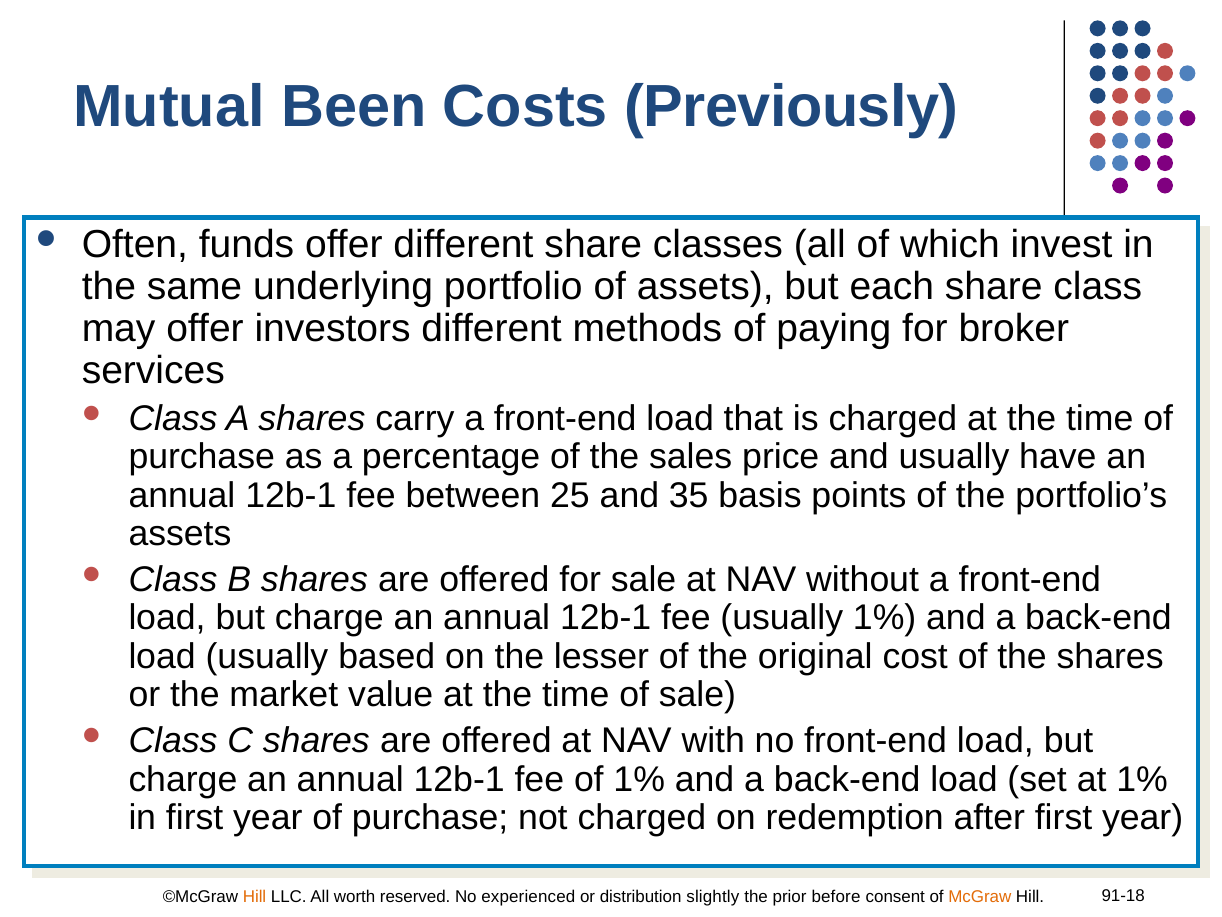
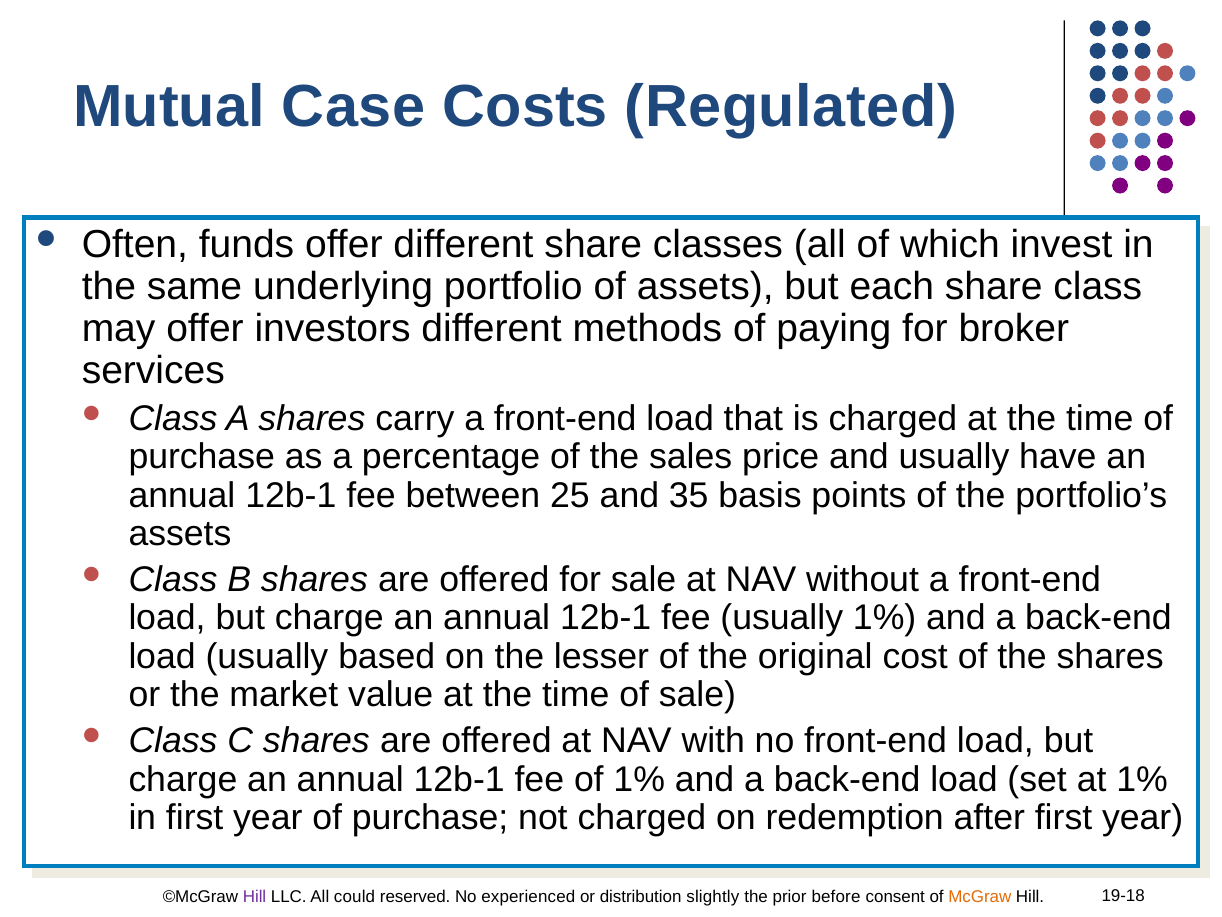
Been: Been -> Case (353, 107)
Previously: Previously -> Regulated (791, 107)
Hill colour: orange -> purple (255, 897)
worth: worth -> could (355, 897)
91-18: 91-18 -> 19-18 (1123, 895)
